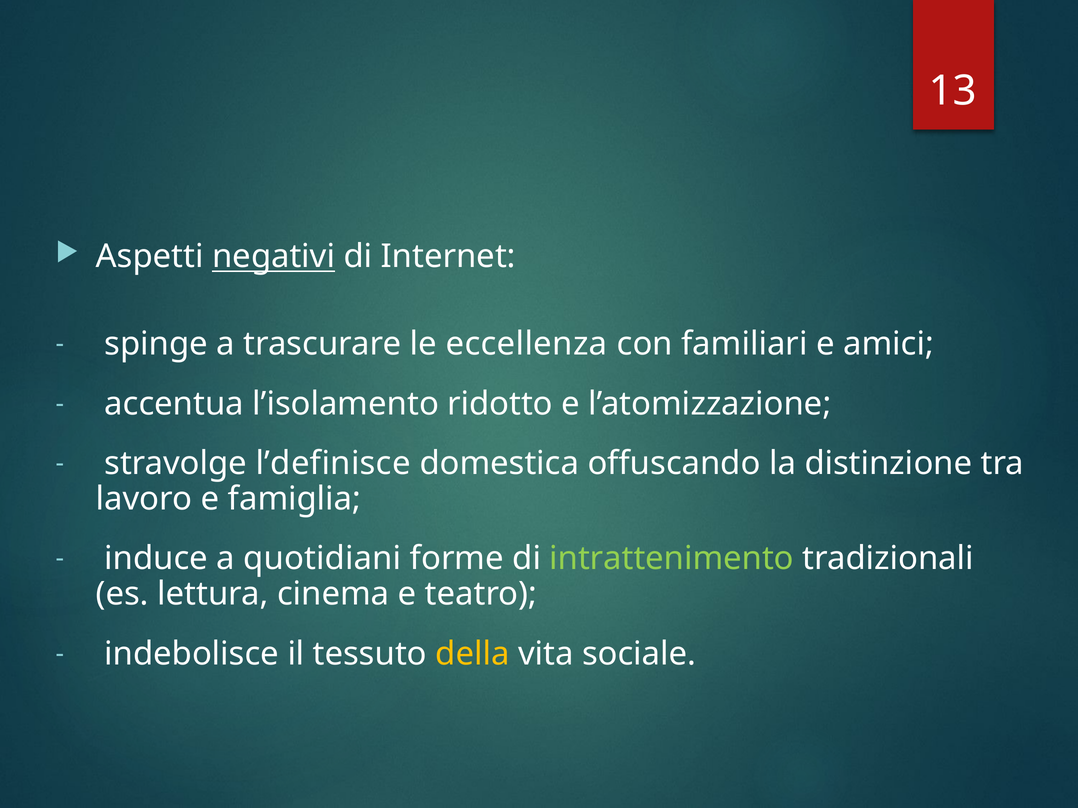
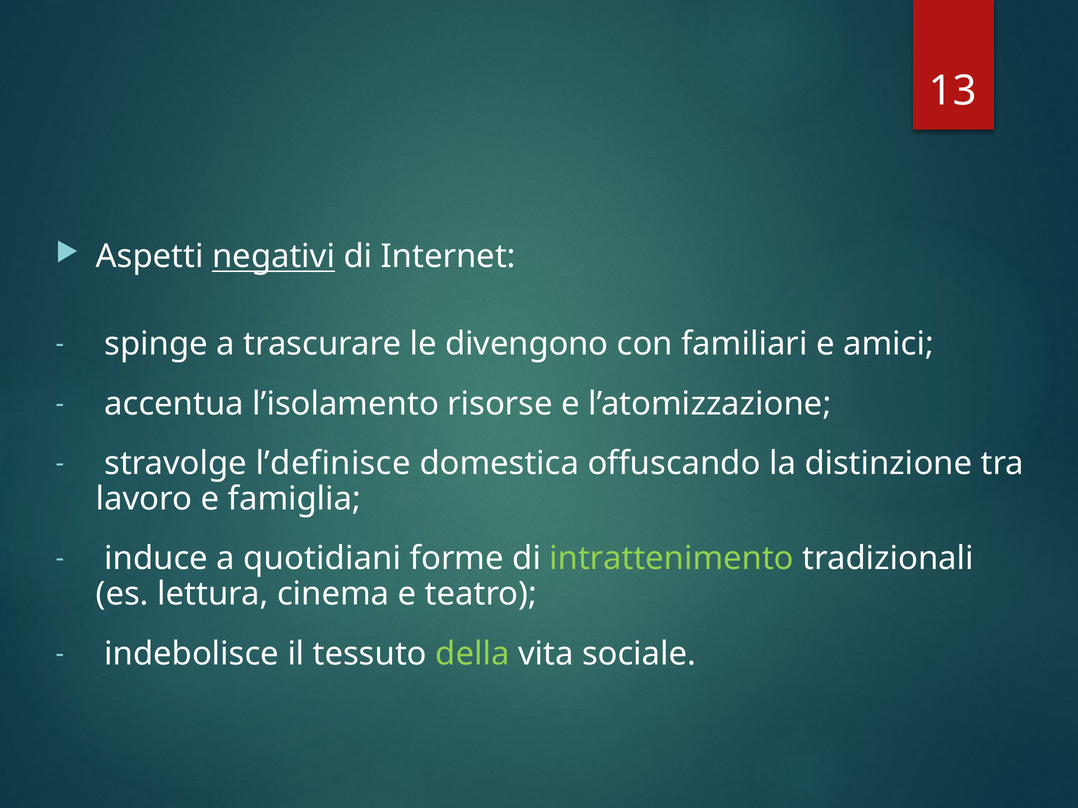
eccellenza: eccellenza -> divengono (527, 344)
ridotto: ridotto -> risorse (500, 404)
della colour: yellow -> light green (473, 654)
